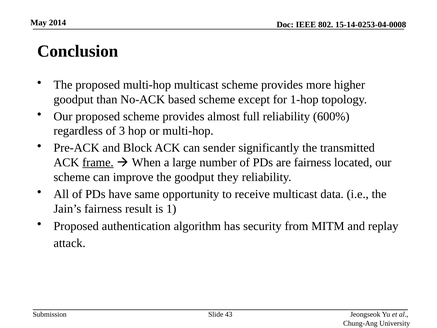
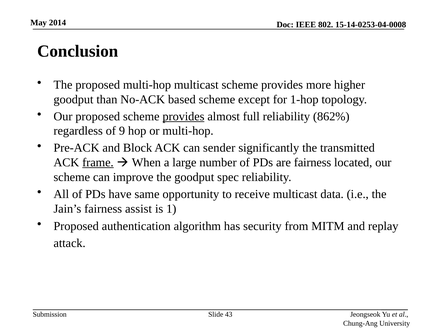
provides underline: none -> present (183, 116)
600%: 600% -> 862% (331, 116)
3: 3 -> 9 (122, 131)
they: they -> spec (228, 177)
result: result -> assist (139, 209)
